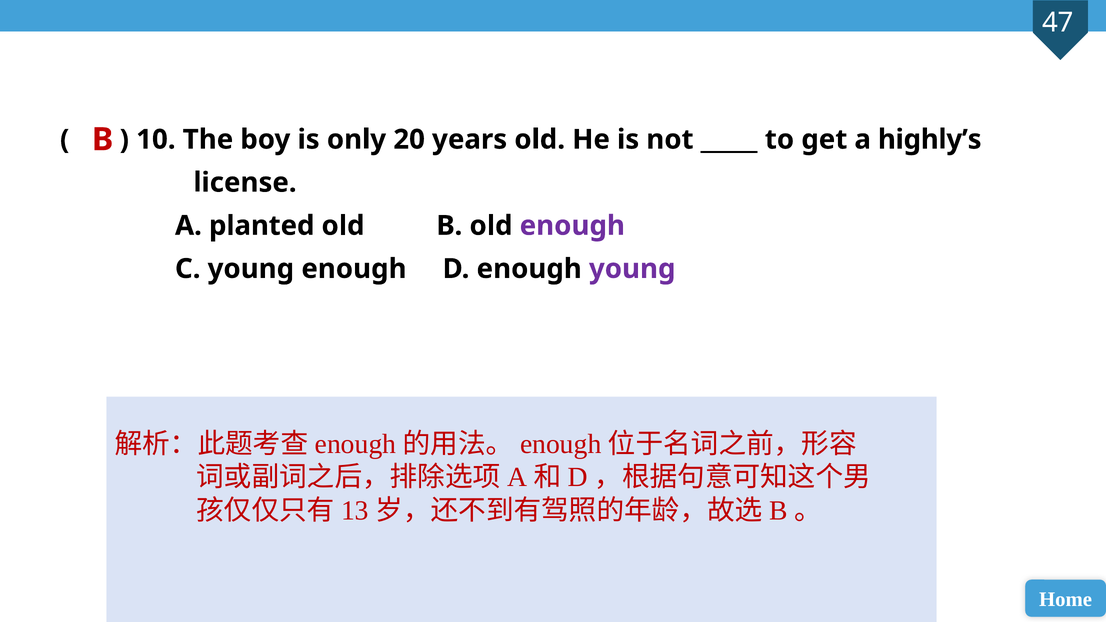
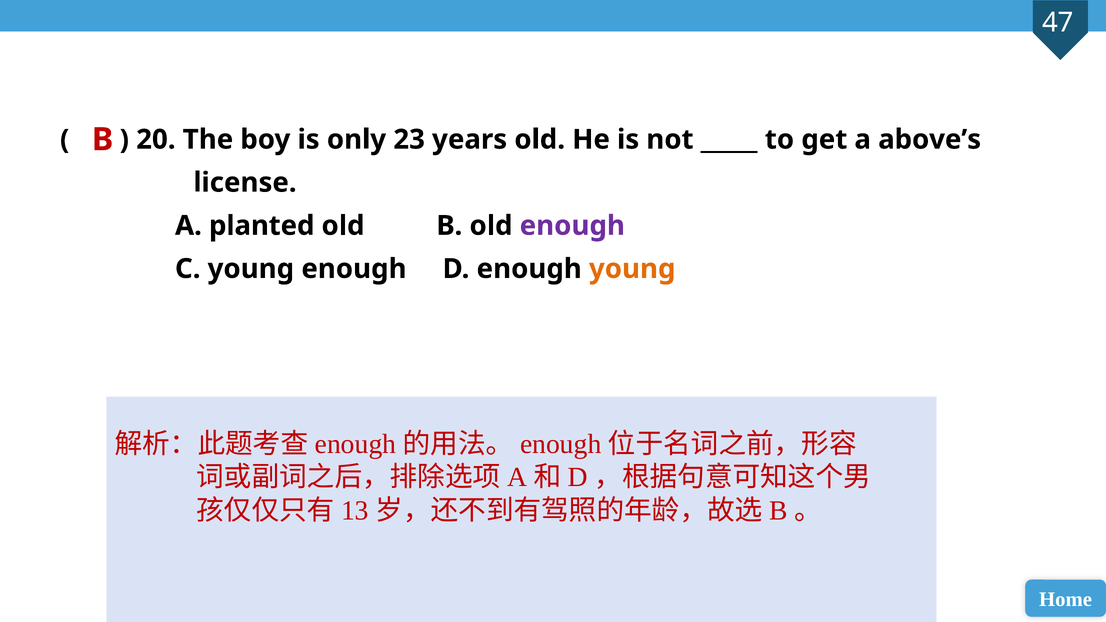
10: 10 -> 20 (156, 140)
20: 20 -> 23 (409, 140)
highly’s: highly’s -> above’s (930, 140)
young colour: purple -> orange (632, 269)
